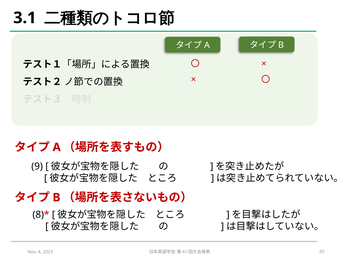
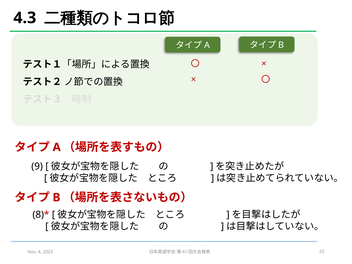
3.1: 3.1 -> 4.3 (25, 18)
